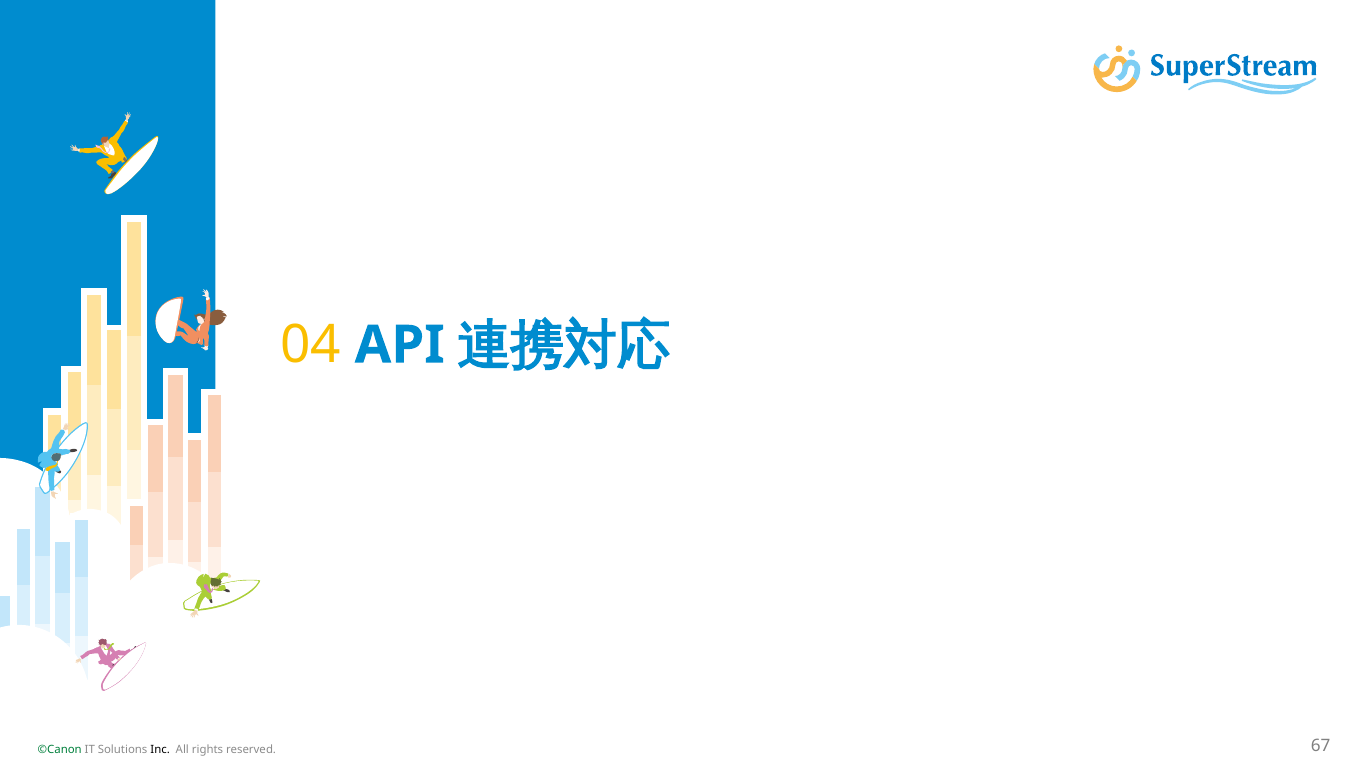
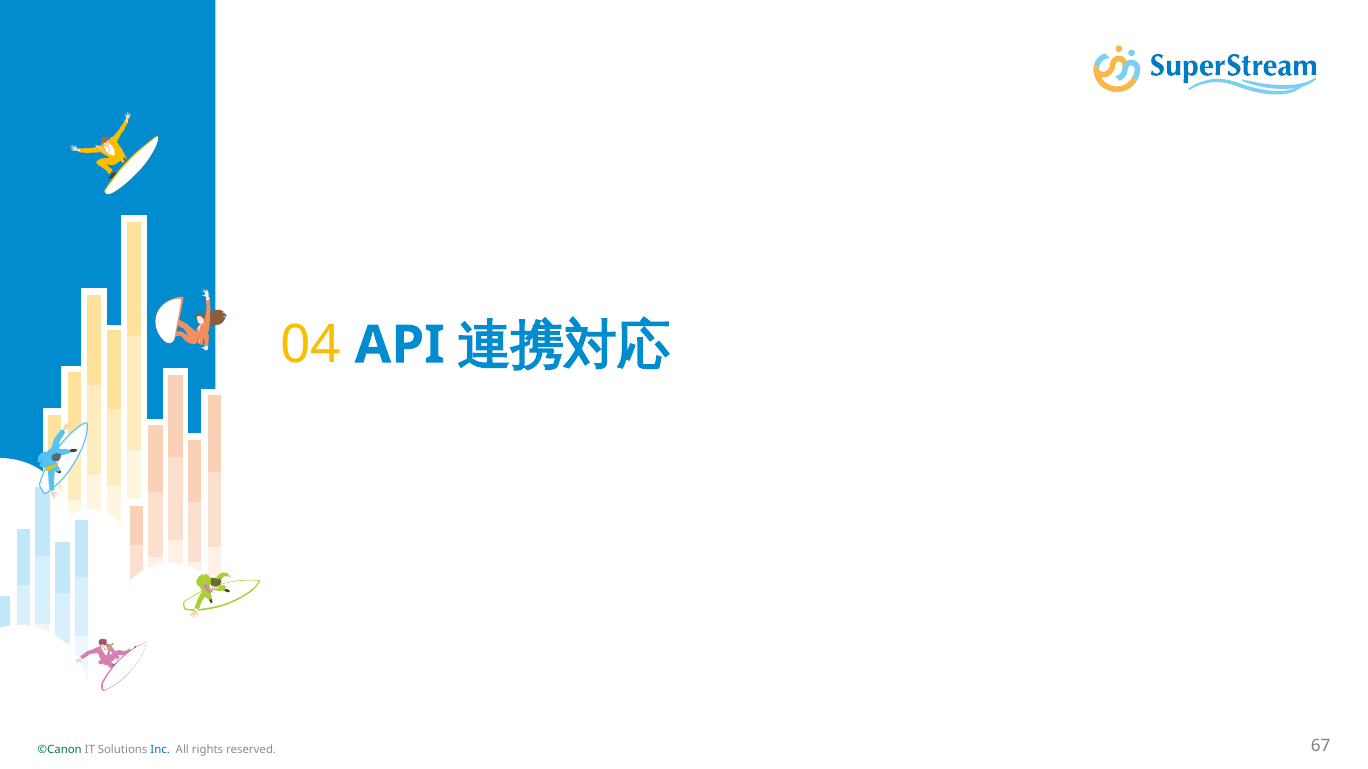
Inc colour: black -> blue (160, 750)
